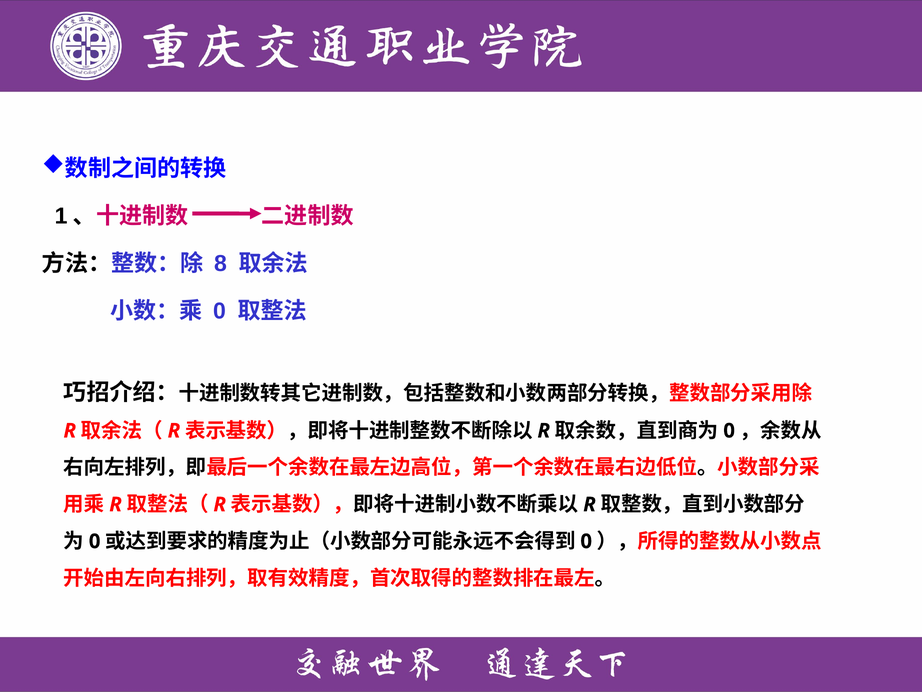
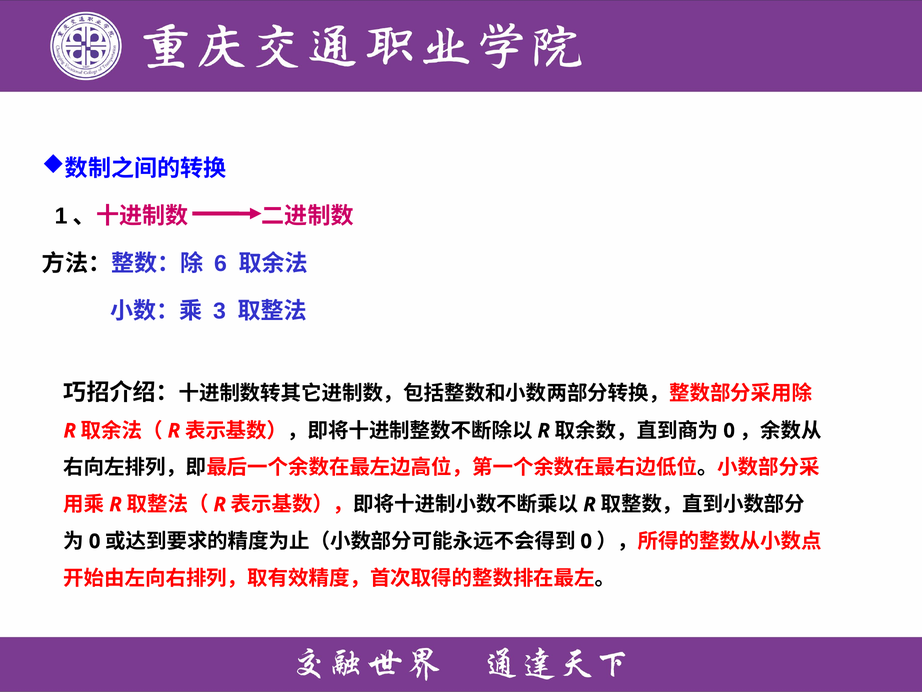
8: 8 -> 6 (220, 263)
0: 0 -> 3 (220, 311)
